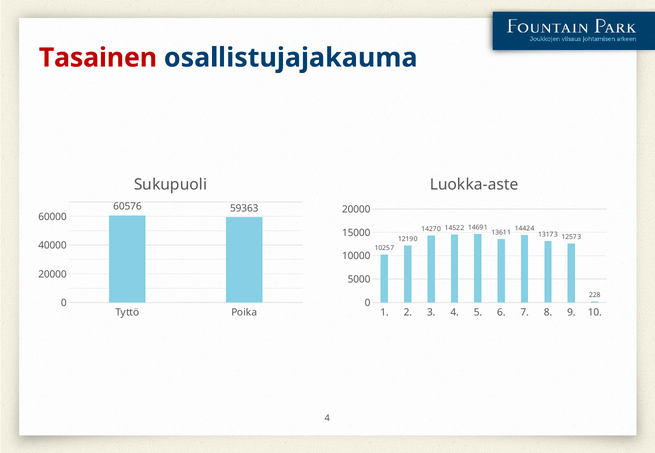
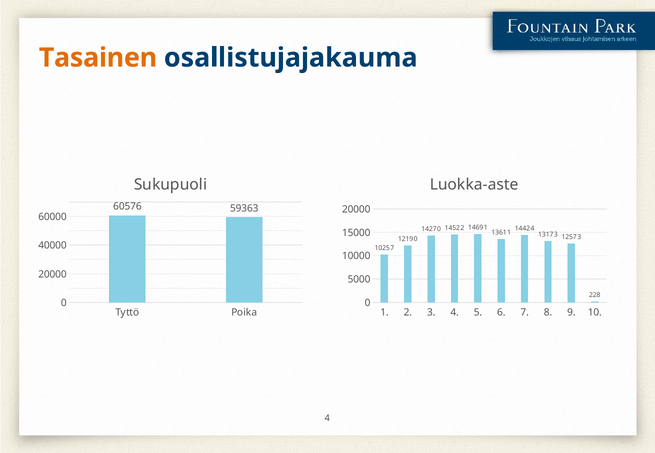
Tasainen colour: red -> orange (98, 58)
